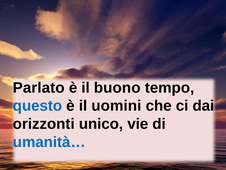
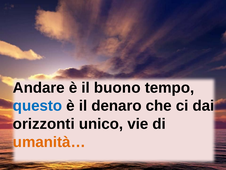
Parlato: Parlato -> Andare (39, 87)
uomini: uomini -> denaro (116, 106)
umanità… colour: blue -> orange (49, 142)
